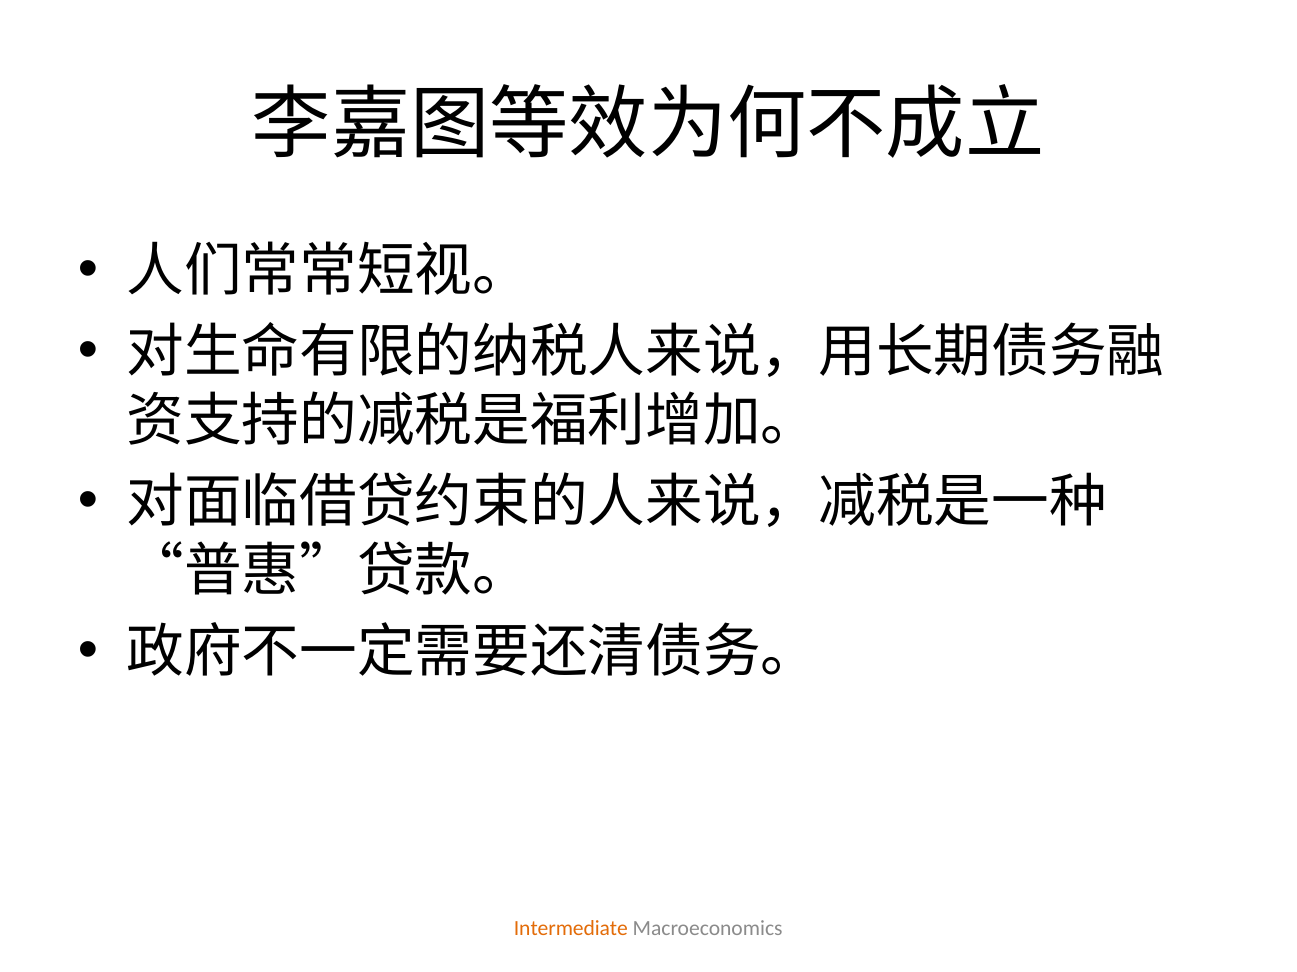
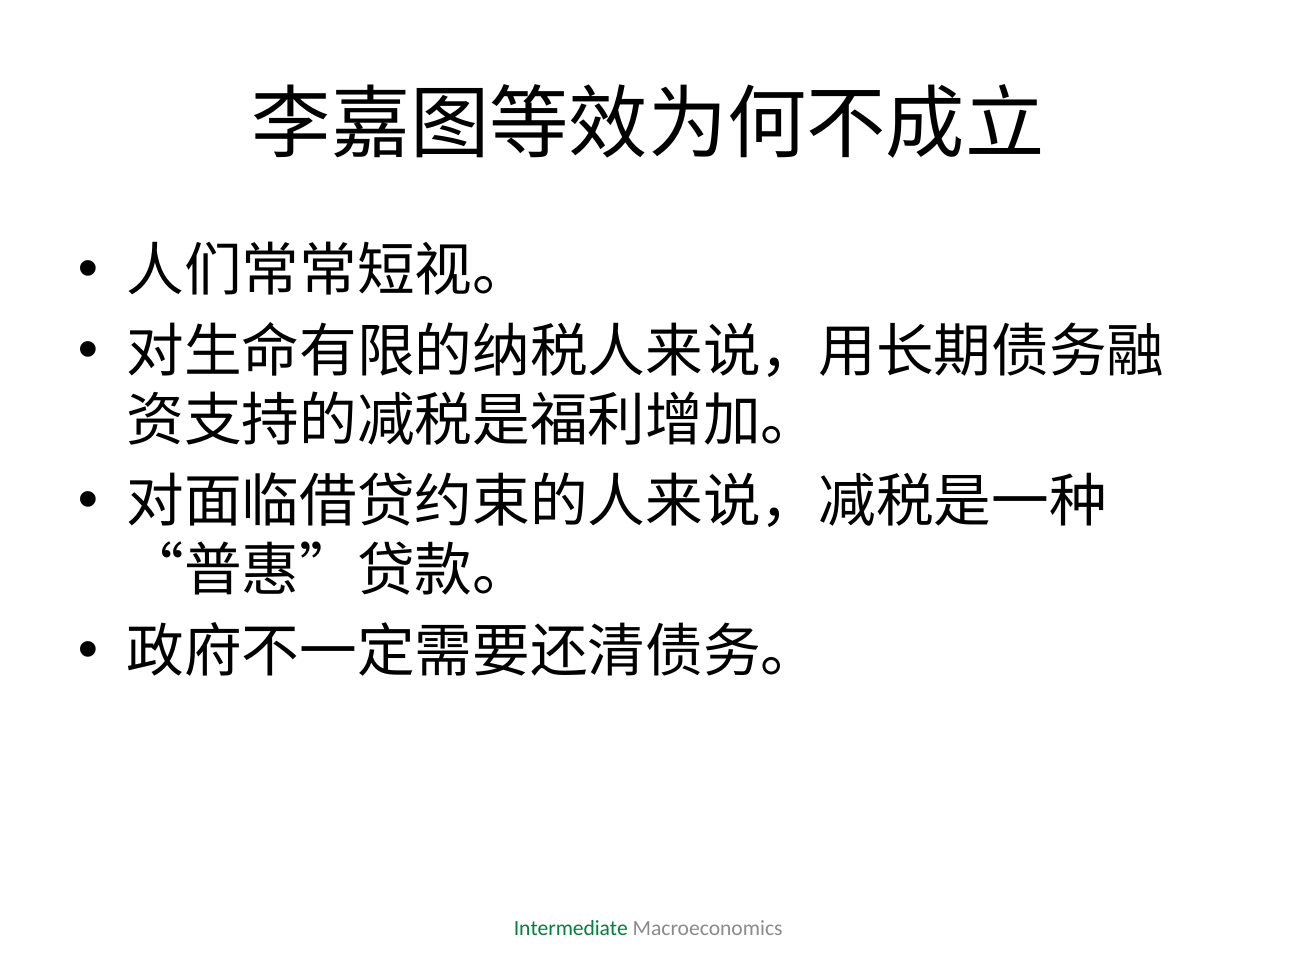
Intermediate colour: orange -> green (571, 929)
